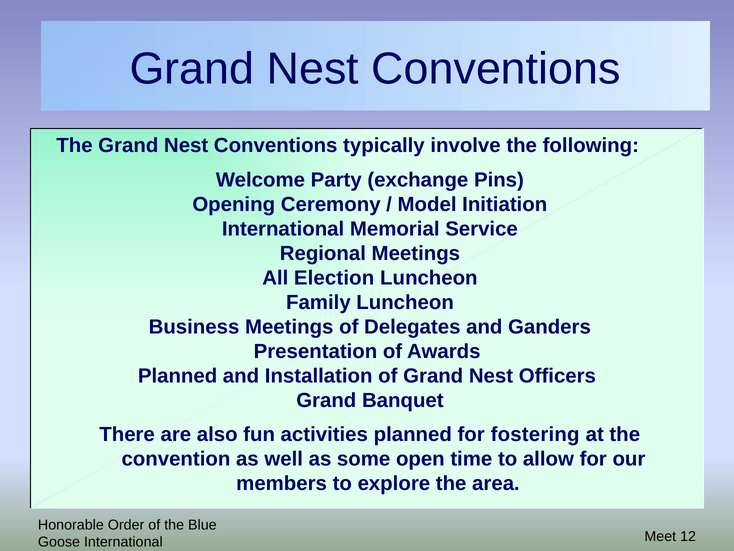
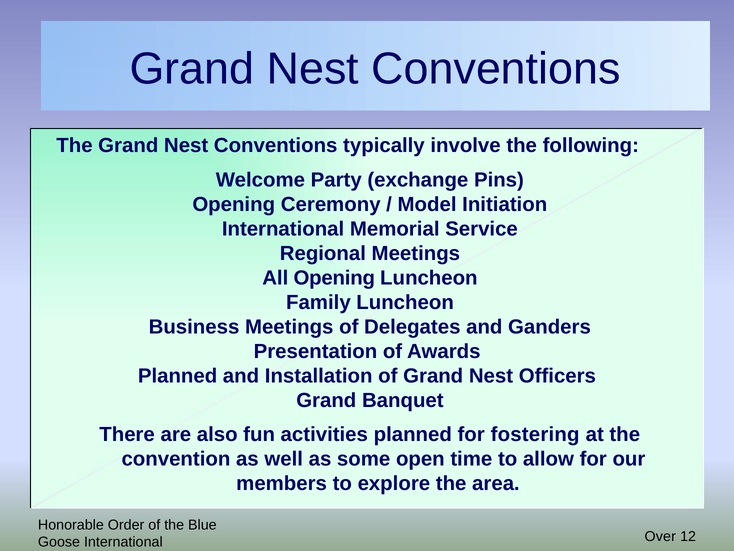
All Election: Election -> Opening (334, 278)
Meet: Meet -> Over (660, 536)
